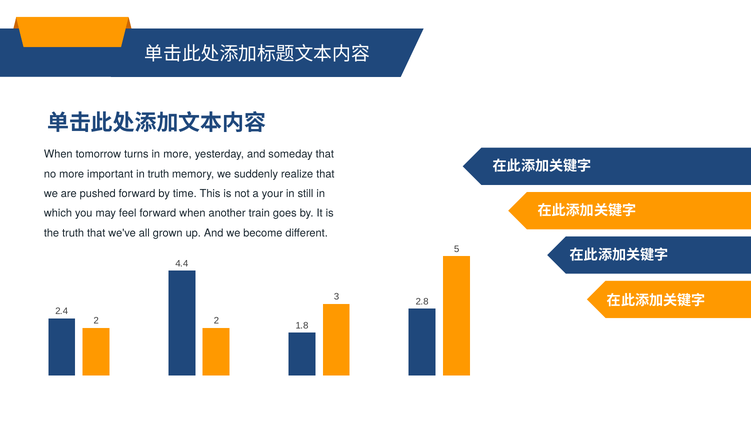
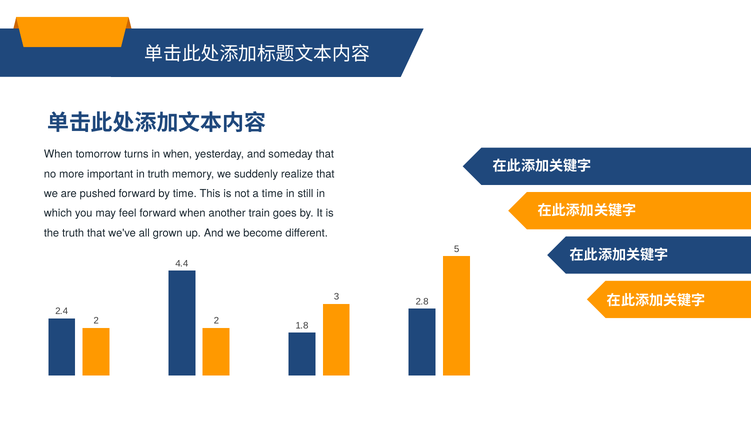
in more: more -> when (178, 154)
a your: your -> time (272, 193)
